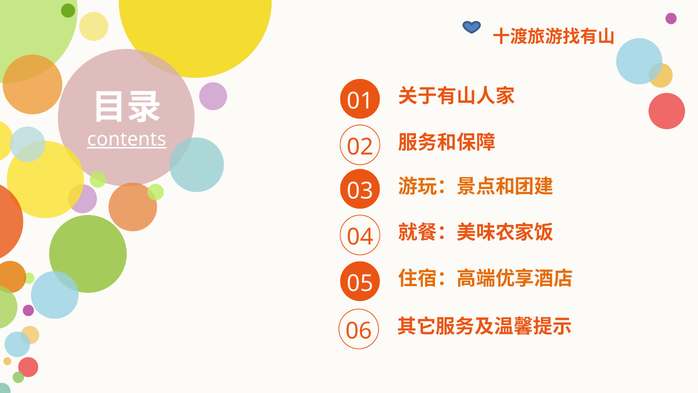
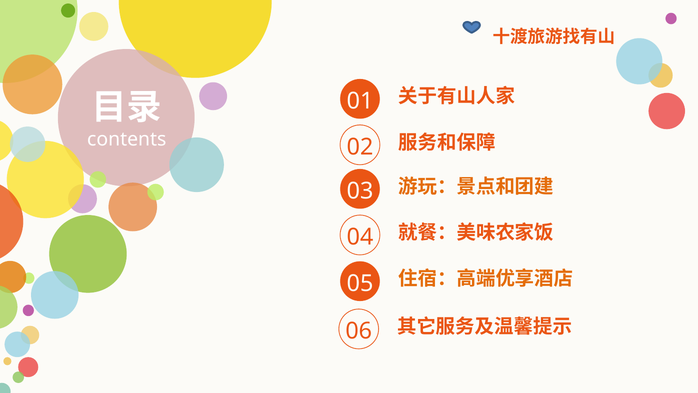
contents underline: present -> none (127, 139)
